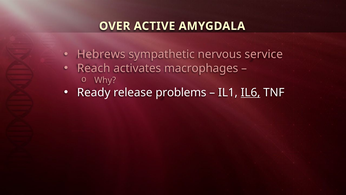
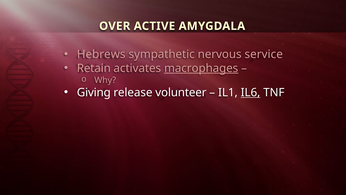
Reach: Reach -> Retain (94, 68)
macrophages underline: none -> present (201, 68)
Ready: Ready -> Giving (94, 92)
problems: problems -> volunteer (181, 92)
